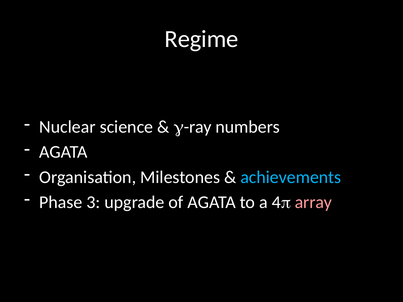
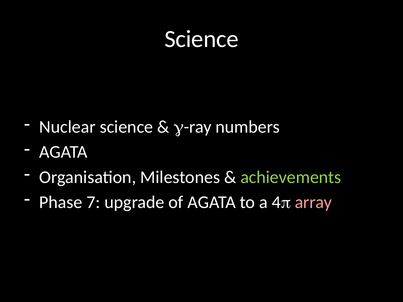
Regime: Regime -> Science (202, 39)
achievements colour: light blue -> light green (291, 177)
3: 3 -> 7 (93, 202)
